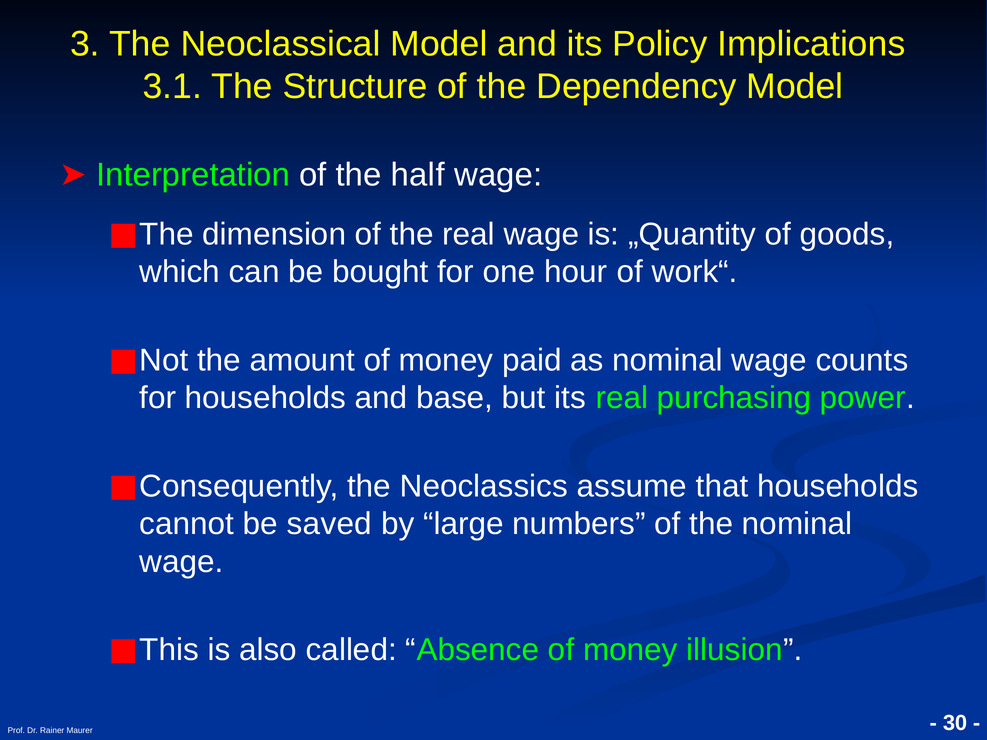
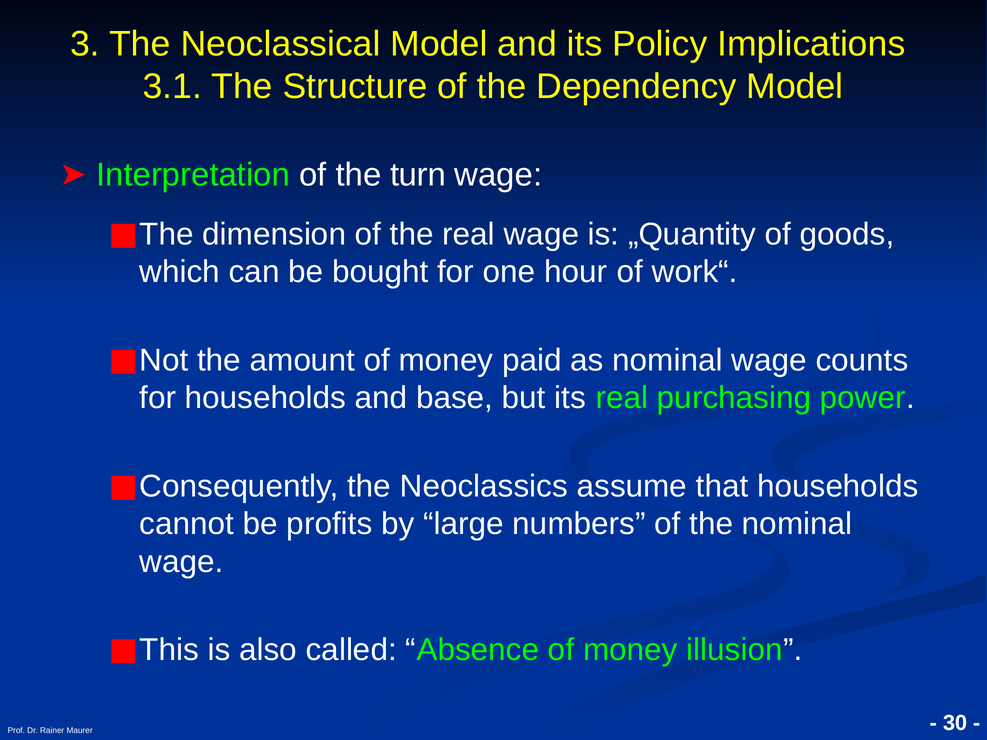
half: half -> turn (418, 175)
saved: saved -> profits (329, 524)
